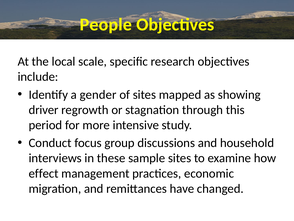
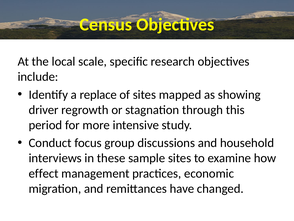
People: People -> Census (106, 25)
gender: gender -> replace (98, 94)
